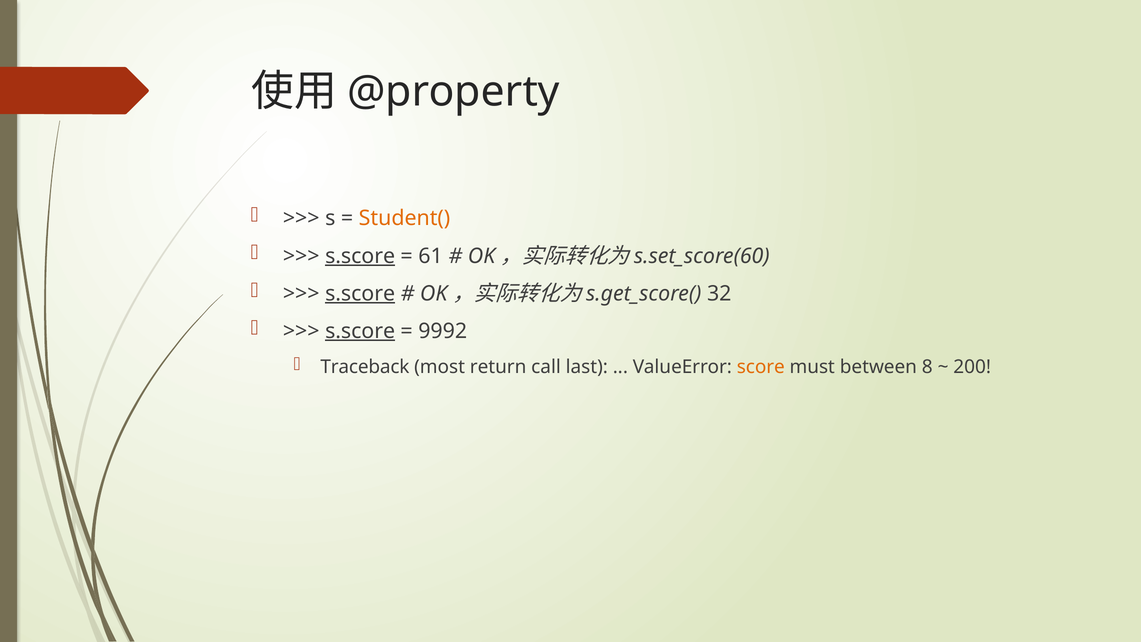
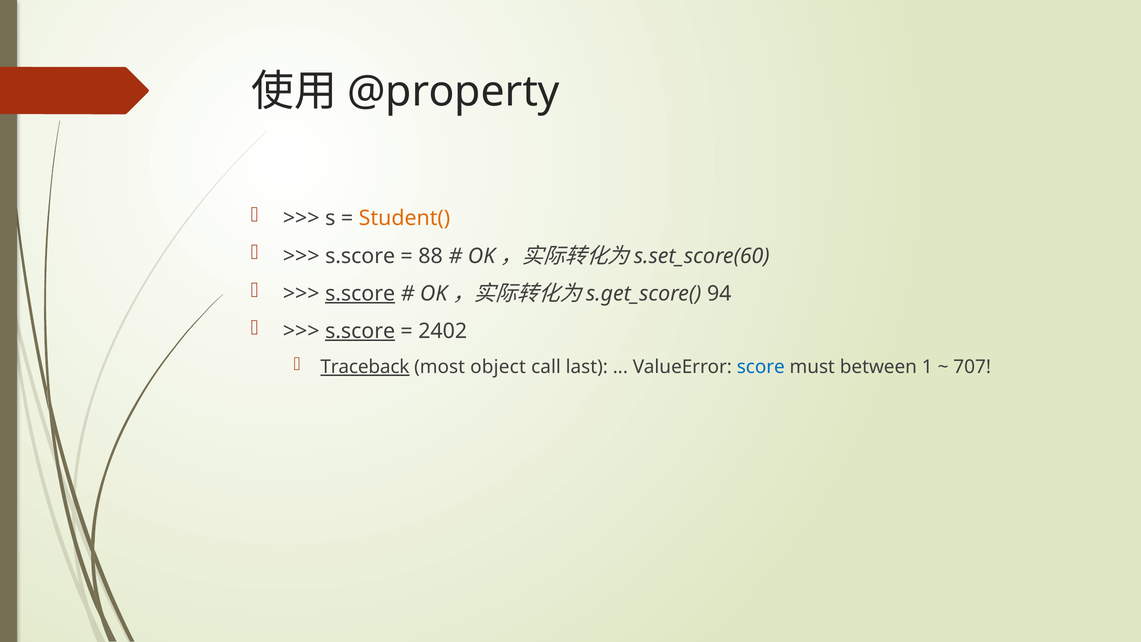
s.score underline: present -> none (360, 256)
61: 61 -> 88 (431, 256)
32: 32 -> 94 (719, 293)
9992: 9992 -> 2402 (443, 331)
Traceback underline: none -> present (365, 367)
return: return -> object (498, 367)
score colour: orange -> blue (761, 367)
8: 8 -> 1 (927, 367)
200: 200 -> 707 (972, 367)
